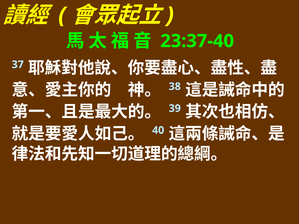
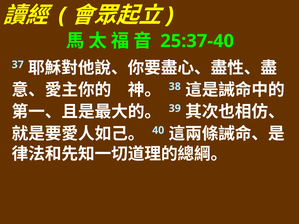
23:37-40: 23:37-40 -> 25:37-40 (197, 41)
